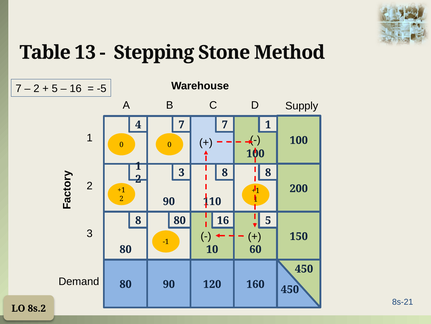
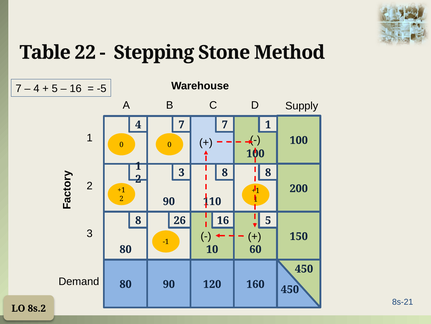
13: 13 -> 22 (85, 52)
2: 2 -> 4 (36, 88)
8 80: 80 -> 26 (180, 220)
